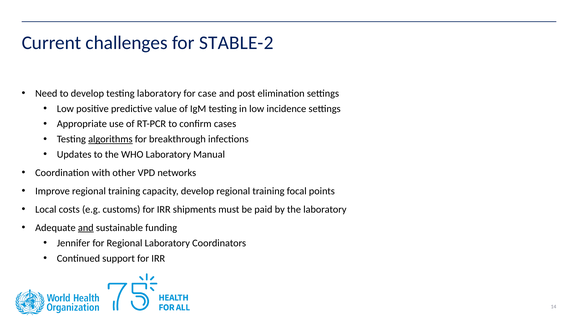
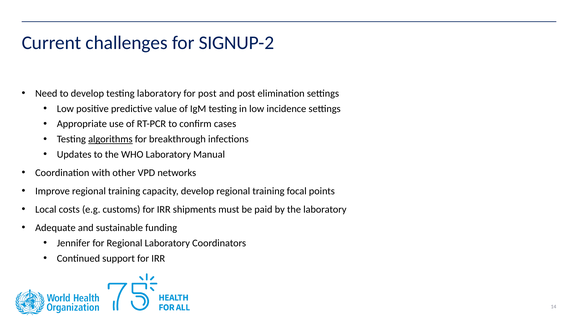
STABLE-2: STABLE-2 -> SIGNUP-2 (236, 43)
for case: case -> post (207, 93)
and underline: present -> none (86, 228)
